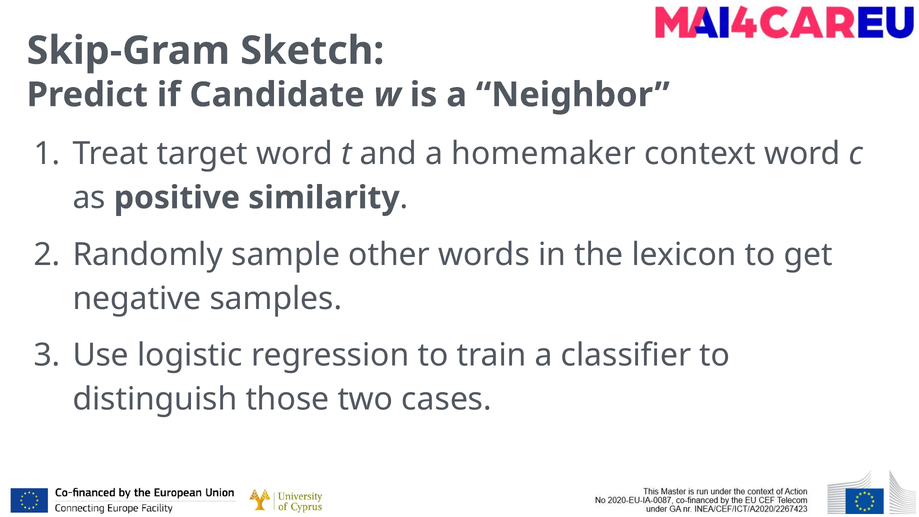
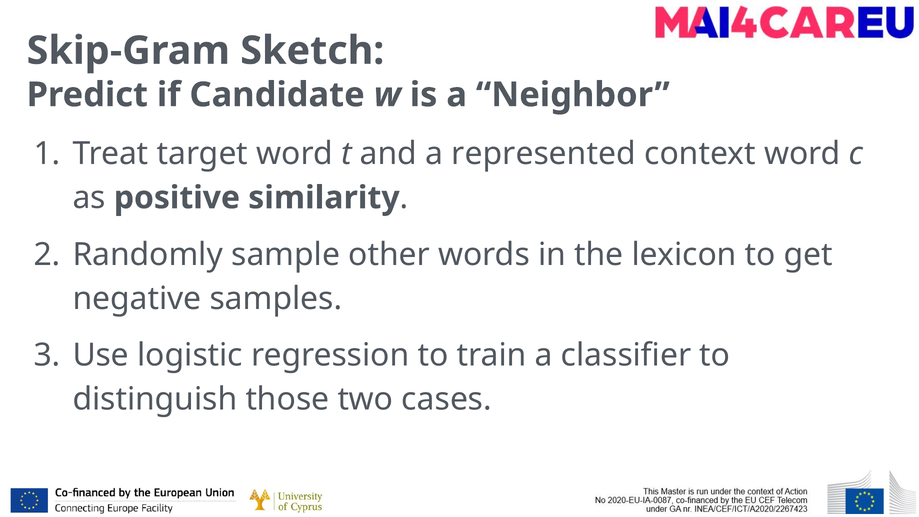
homemaker: homemaker -> represented (544, 154)
